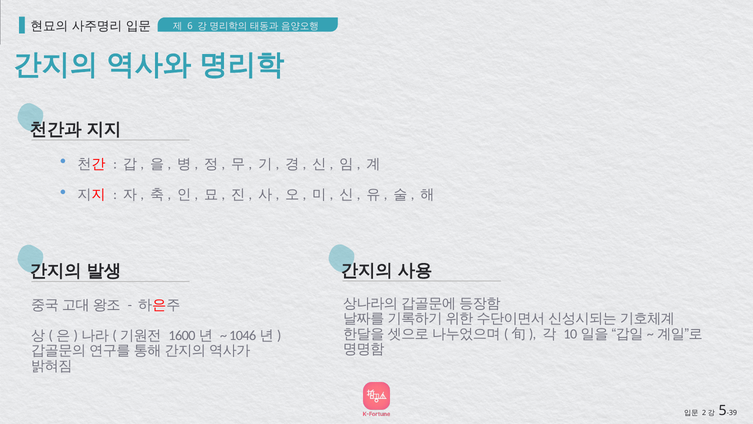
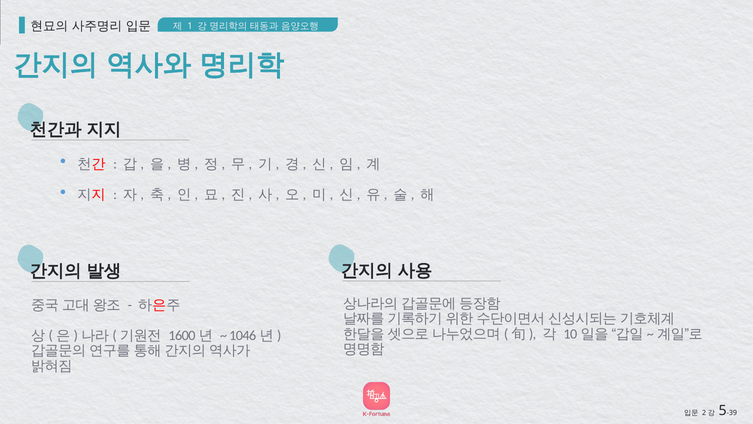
6: 6 -> 1 (190, 26)
